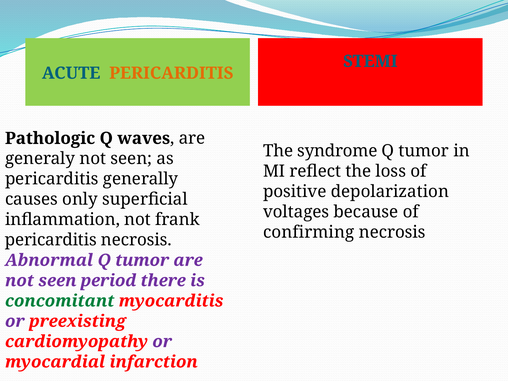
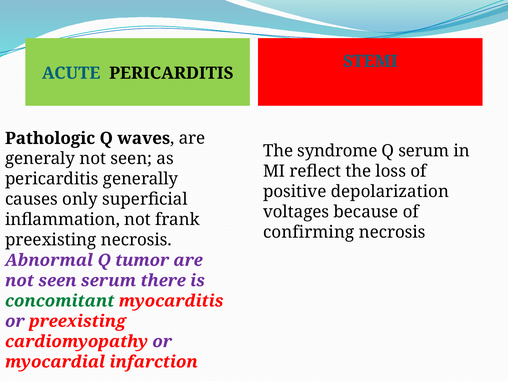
PERICARDITIS colour: orange -> black (171, 73)
tumor: tumor -> serum (424, 151)
pericarditis: pericarditis -> preexisting (51, 240)
seen period: period -> serum (108, 281)
